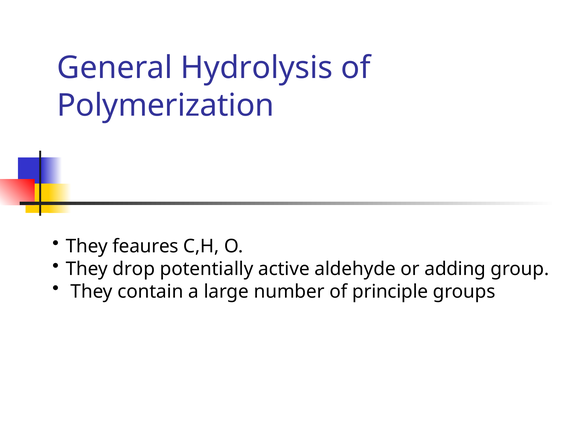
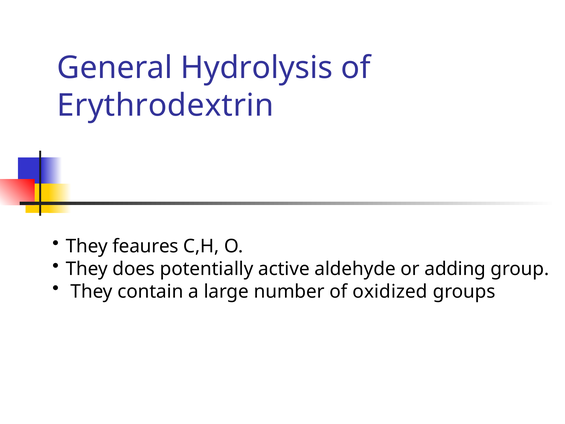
Polymerization: Polymerization -> Erythrodextrin (165, 105)
drop: drop -> does (134, 269)
principle: principle -> oxidized (390, 291)
